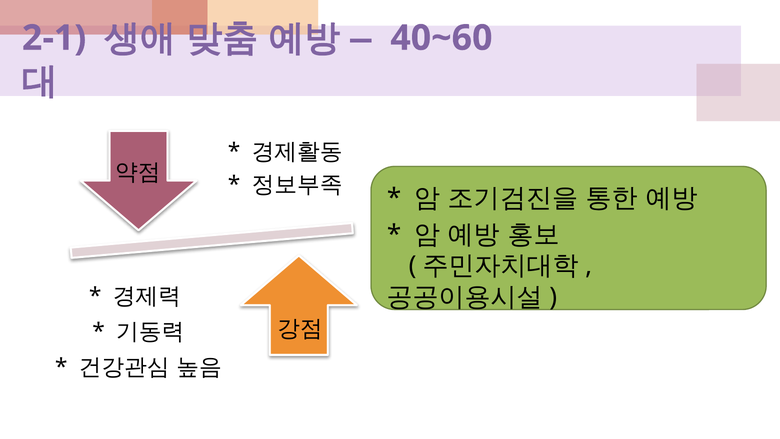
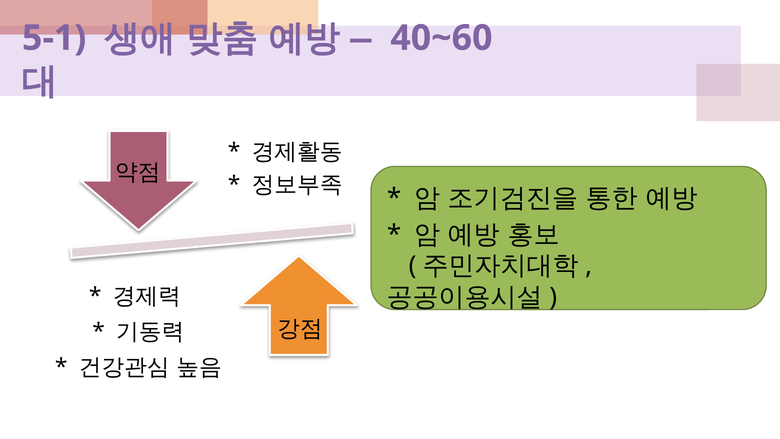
2-1: 2-1 -> 5-1 (54, 38)
